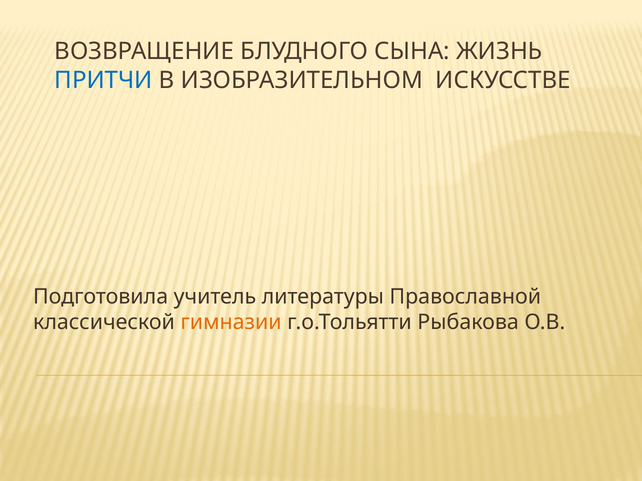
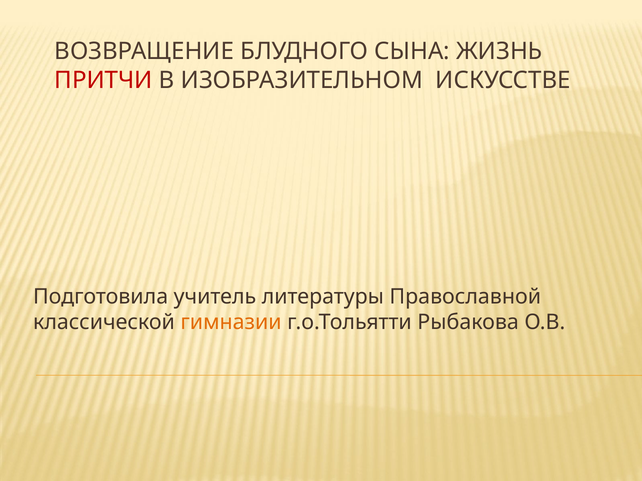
ПРИТЧИ colour: blue -> red (104, 80)
